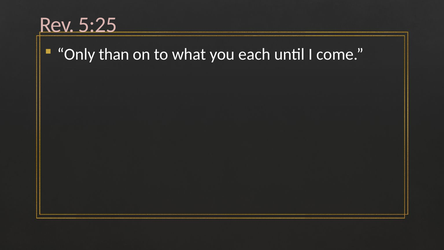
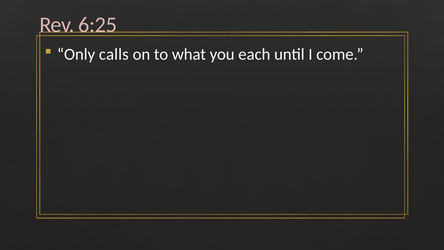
5:25: 5:25 -> 6:25 (98, 25)
than: than -> calls (114, 54)
